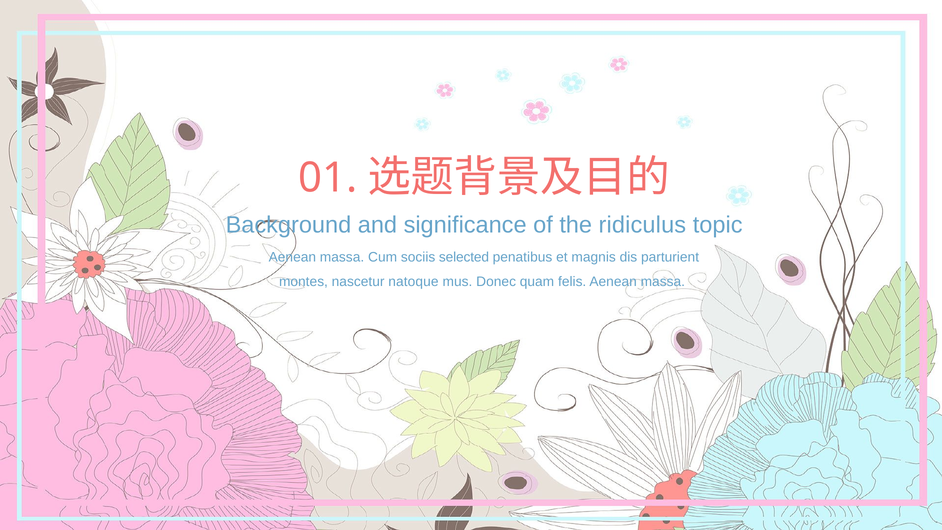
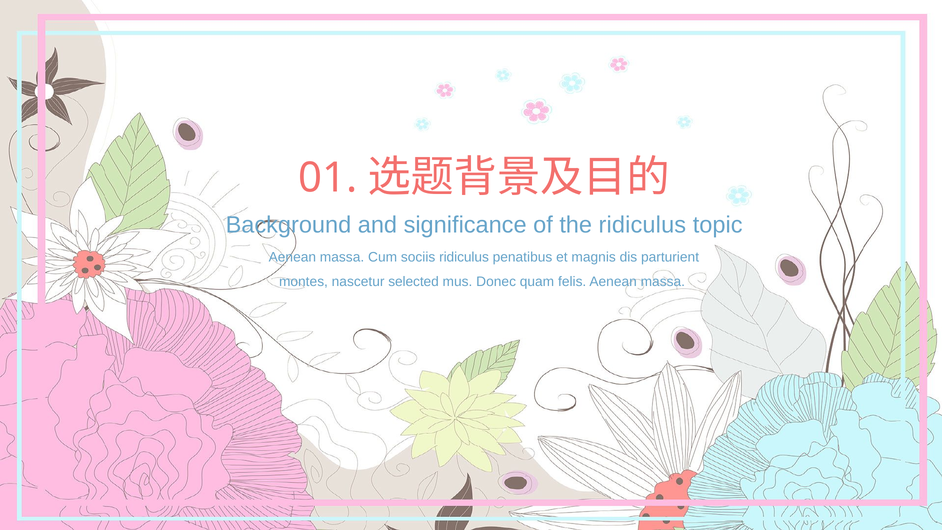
sociis selected: selected -> ridiculus (464, 257)
natoque: natoque -> selected (414, 282)
